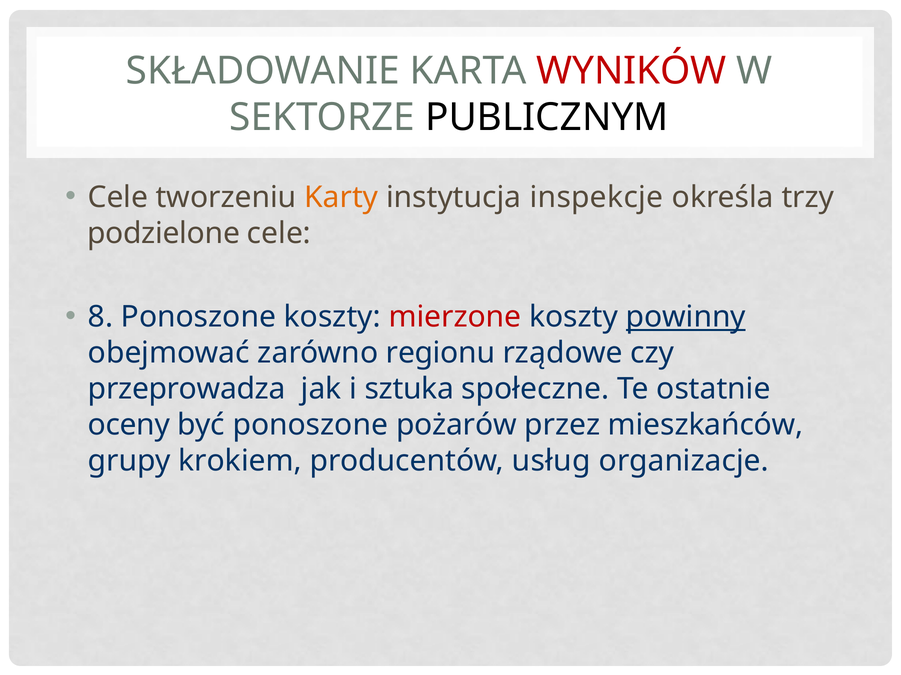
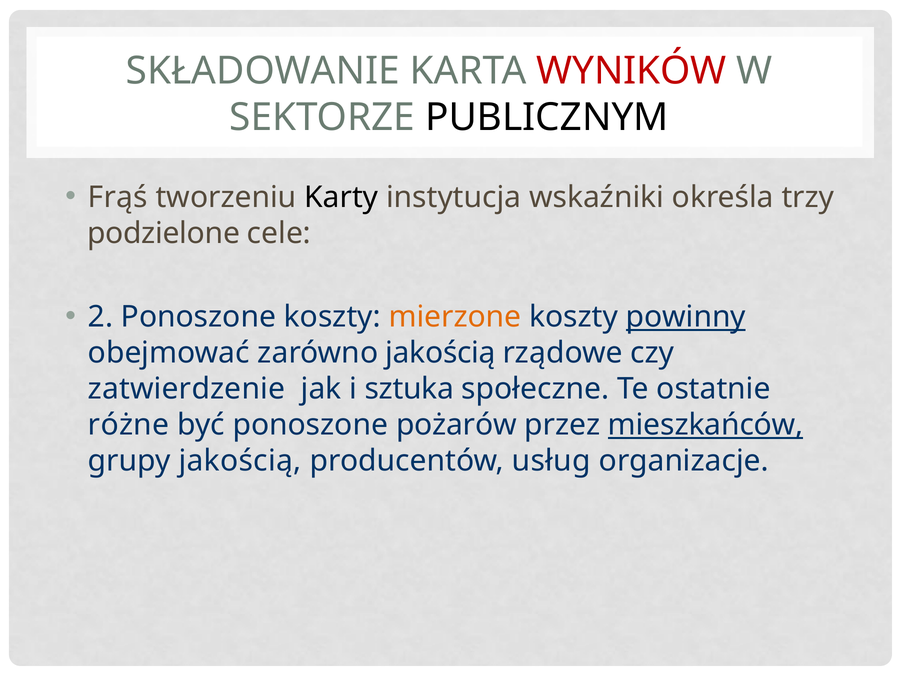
Cele: Cele -> Frąś (118, 197)
Karty colour: orange -> black (341, 197)
inspekcje: inspekcje -> wskaźniki (597, 197)
8: 8 -> 2 (100, 317)
mierzone colour: red -> orange (455, 317)
zarówno regionu: regionu -> jakością (441, 353)
przeprowadza: przeprowadza -> zatwierdzenie (187, 390)
oceny: oceny -> różne (129, 426)
mieszkańców underline: none -> present (706, 426)
grupy krokiem: krokiem -> jakością (240, 462)
